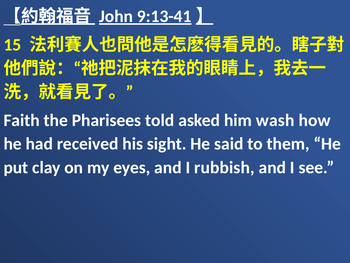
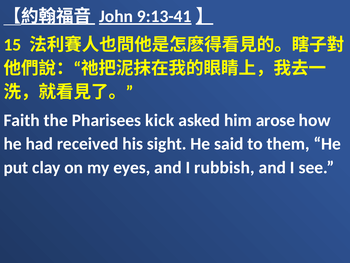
told: told -> kick (160, 120)
wash: wash -> arose (275, 120)
